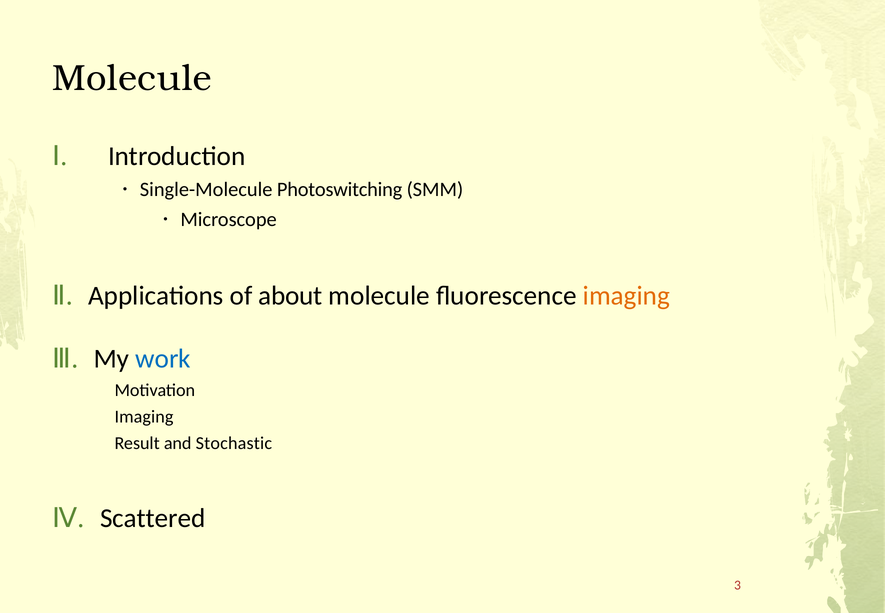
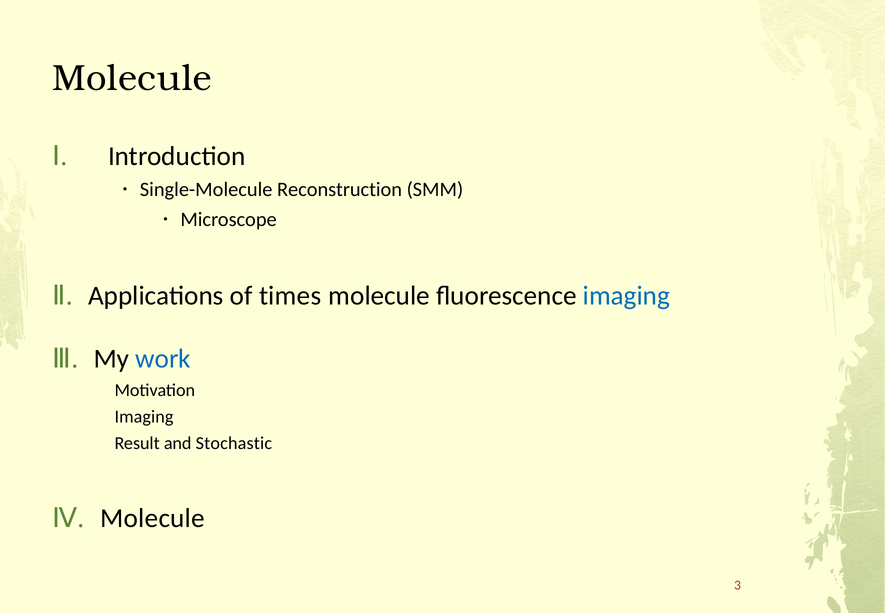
Photoswitching: Photoswitching -> Reconstruction (340, 190)
about: about -> times (290, 296)
imaging colour: orange -> blue (627, 296)
Scattered: Scattered -> Molecule (153, 518)
